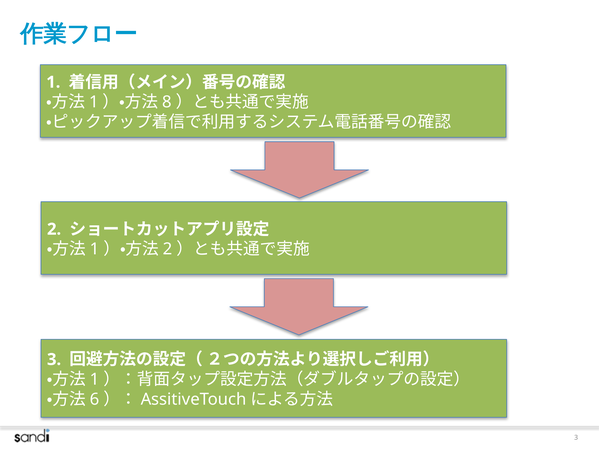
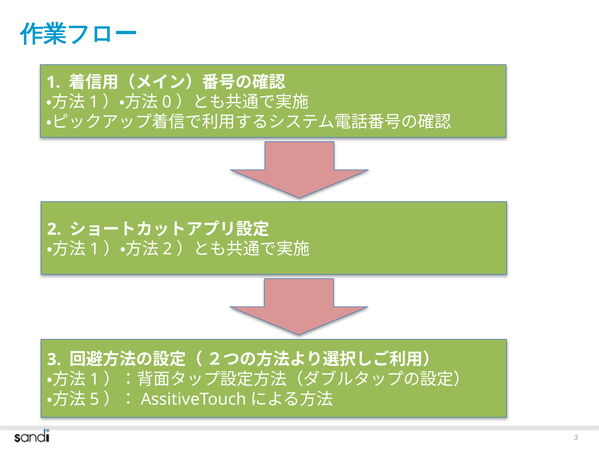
8: 8 -> 0 (167, 102)
6: 6 -> 5 (95, 400)
